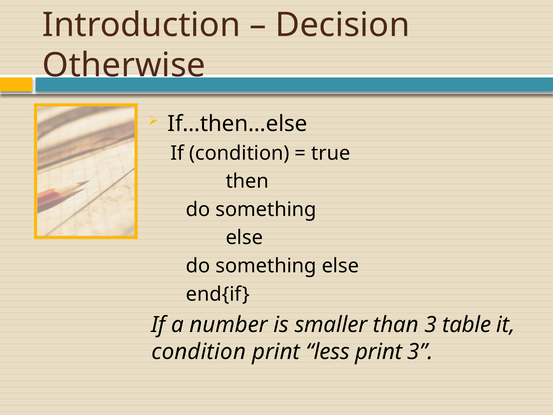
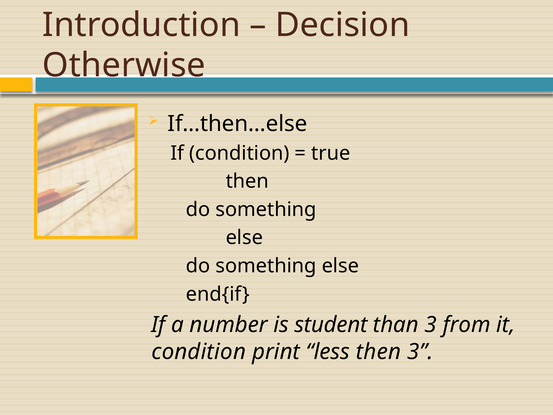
smaller: smaller -> student (331, 325)
table: table -> from (467, 325)
less print: print -> then (378, 352)
